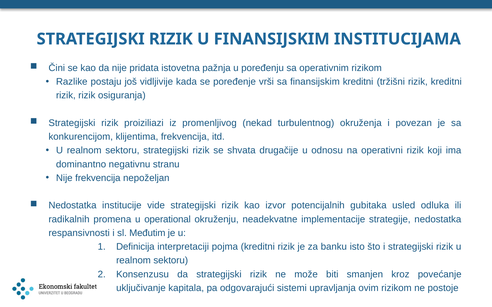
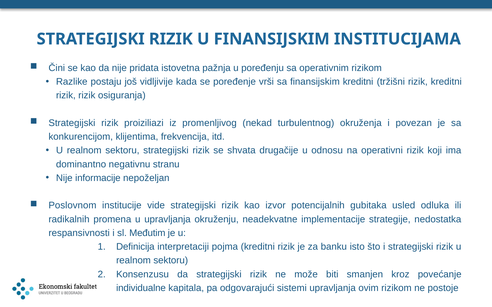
Nije frekvencija: frekvencija -> informacije (98, 178)
Nedostatka: Nedostatka -> Poslovnom (72, 206)
u operational: operational -> upravljanja (167, 220)
uključivanje: uključivanje -> individualne (141, 288)
